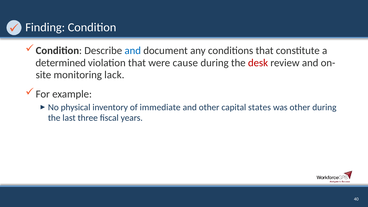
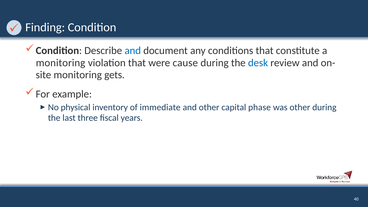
determined: determined -> monitoring (61, 63)
desk colour: red -> blue (258, 63)
lack: lack -> gets (114, 75)
states: states -> phase (260, 107)
